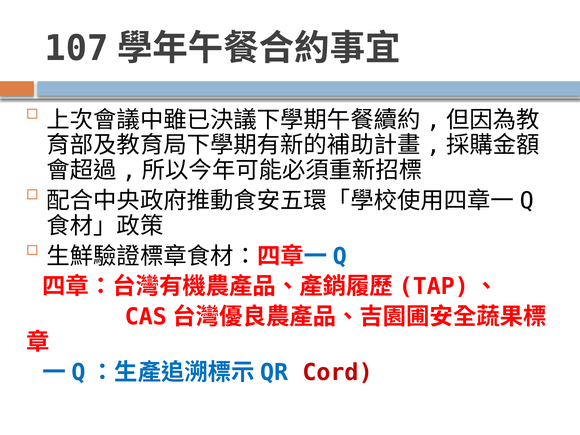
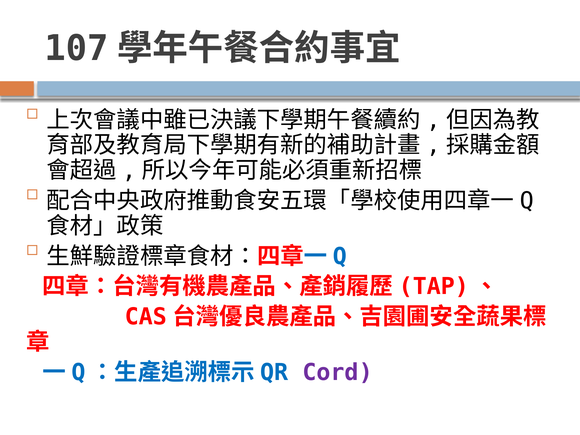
Cord colour: red -> purple (338, 372)
